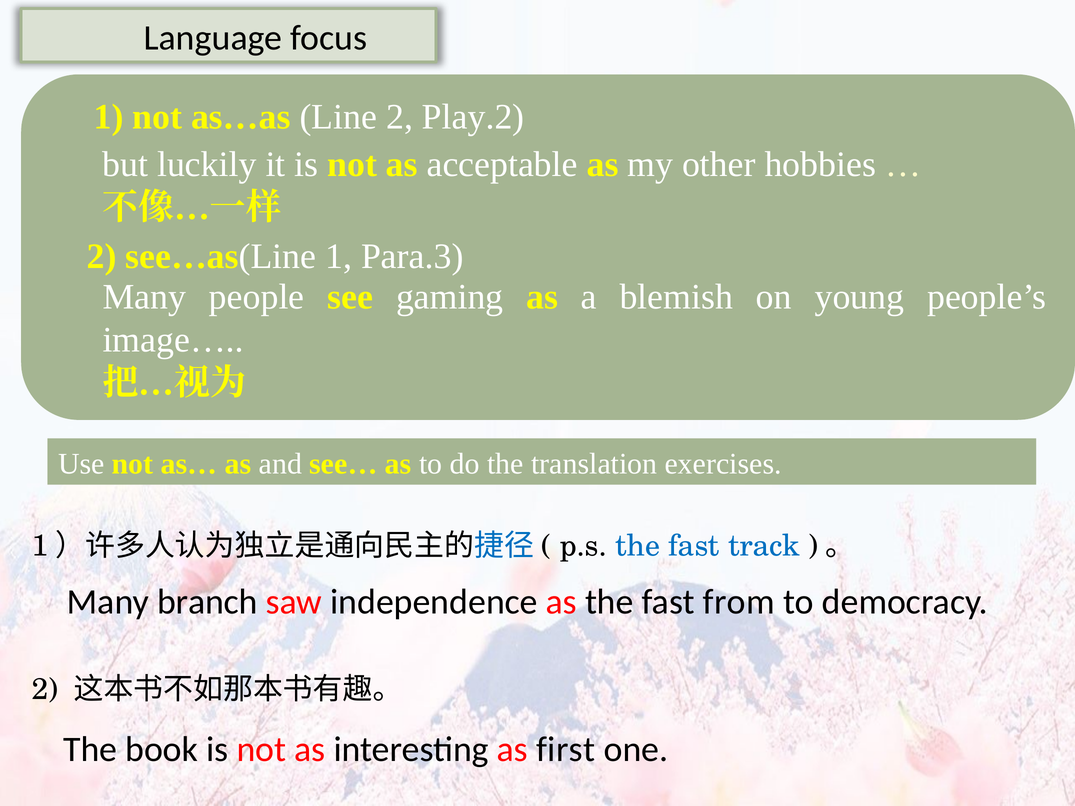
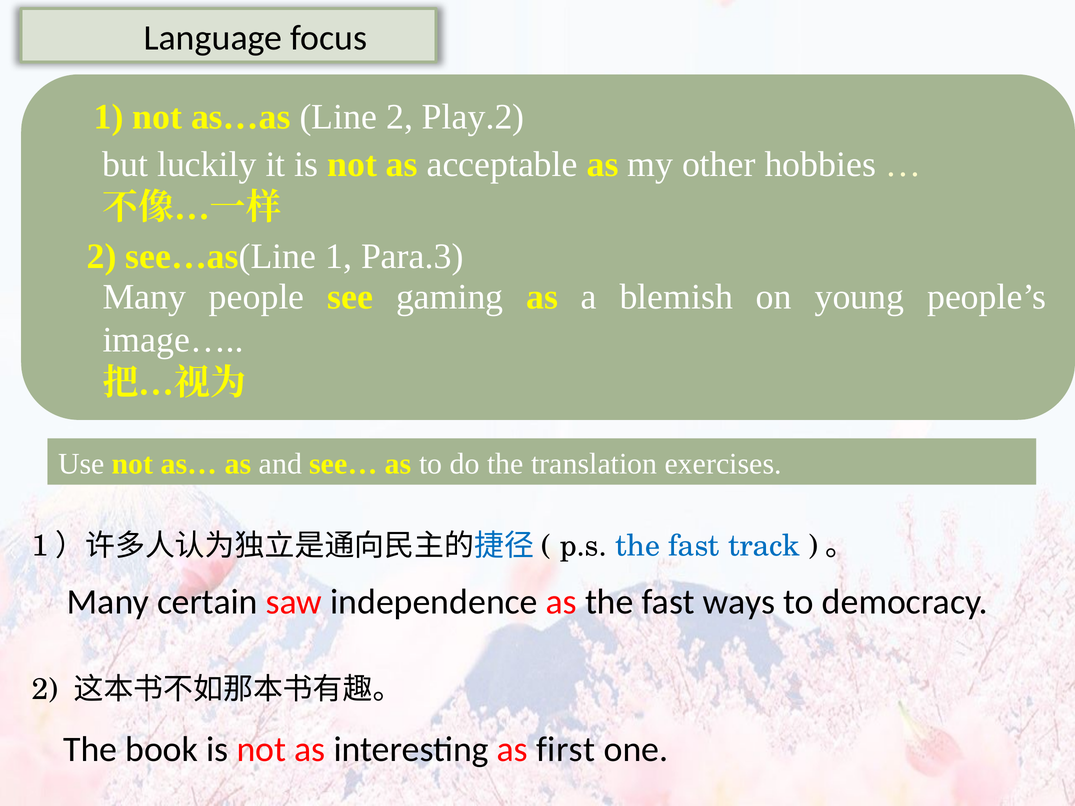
branch: branch -> certain (207, 602)
from: from -> ways (739, 602)
